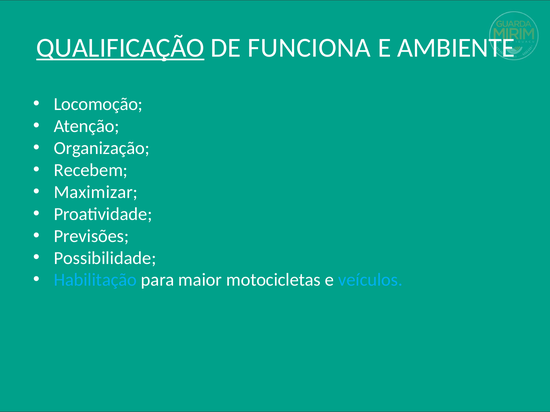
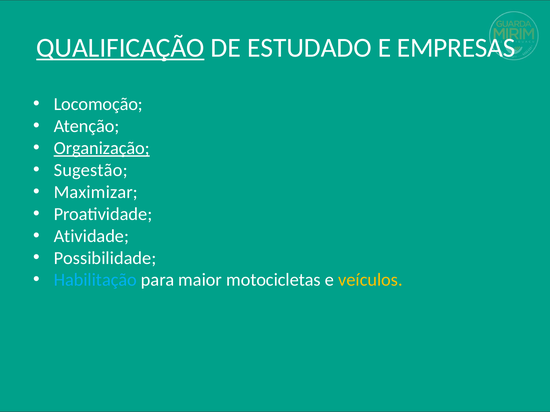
FUNCIONA: FUNCIONA -> ESTUDADO (309, 48)
AMBIENTE: AMBIENTE -> EMPRESAS (456, 48)
Organização underline: none -> present (102, 148)
Recebem: Recebem -> Sugestão (91, 170)
Previsões: Previsões -> Atividade (91, 236)
veículos colour: light blue -> yellow (370, 280)
